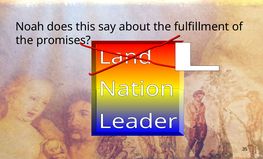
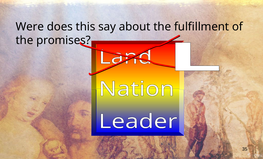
Noah: Noah -> Were (30, 27)
